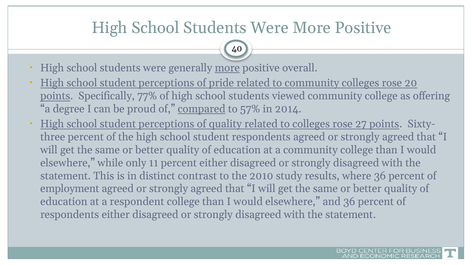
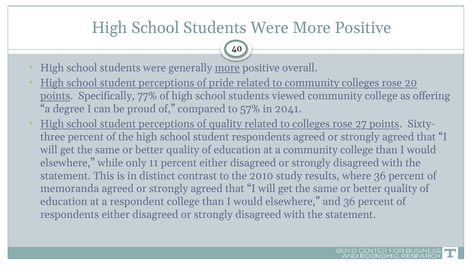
compared underline: present -> none (202, 109)
2014: 2014 -> 2041 (288, 109)
employment: employment -> memoranda (70, 189)
